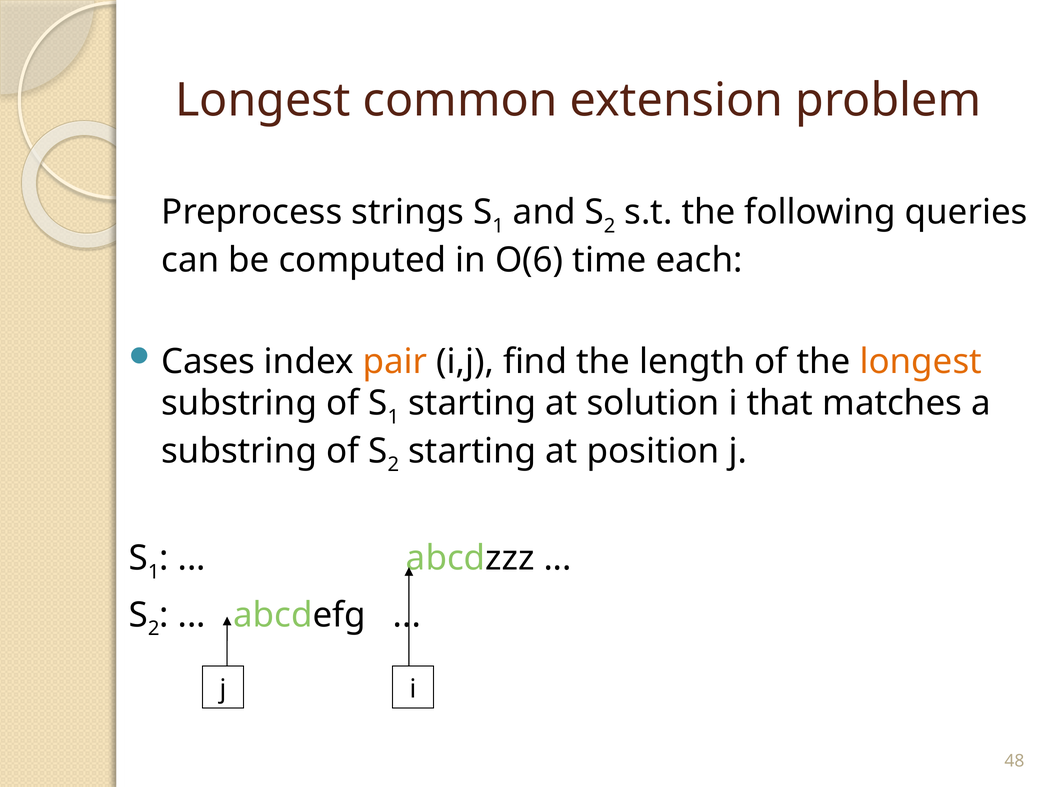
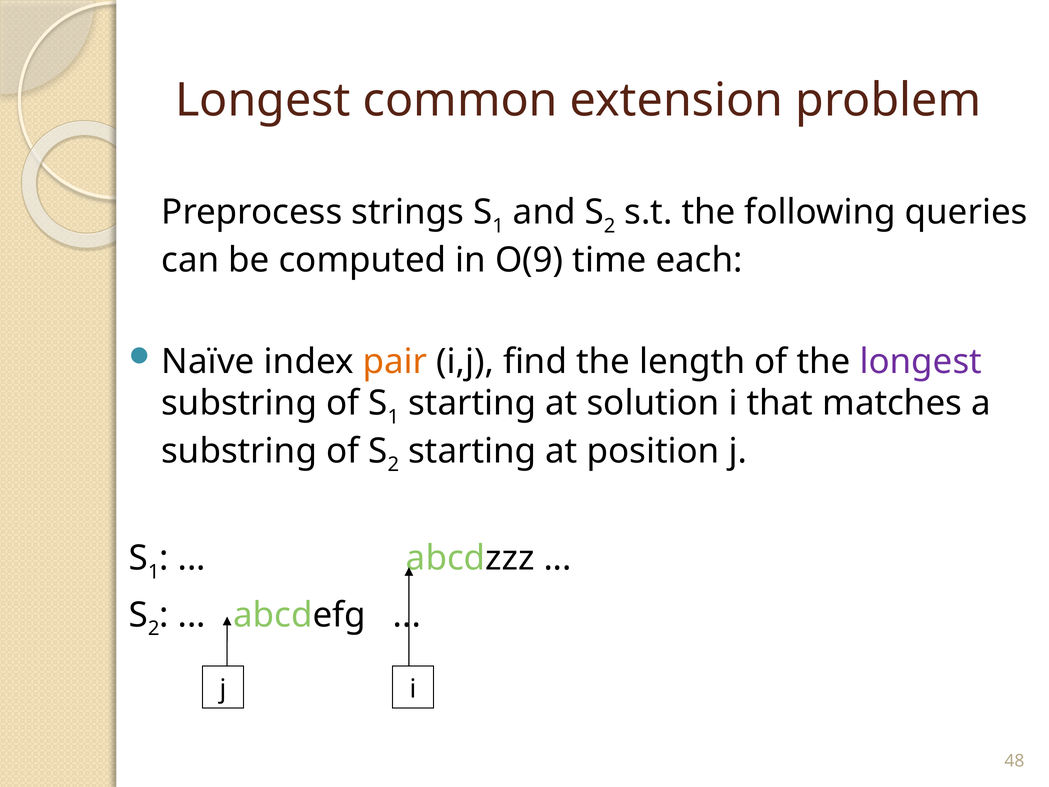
O(6: O(6 -> O(9 (529, 260)
Cases: Cases -> Naïve (208, 361)
longest colour: orange -> purple (921, 361)
